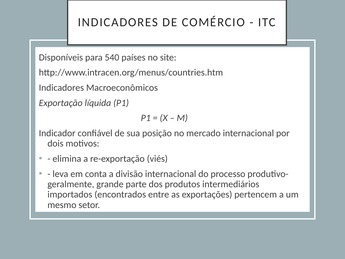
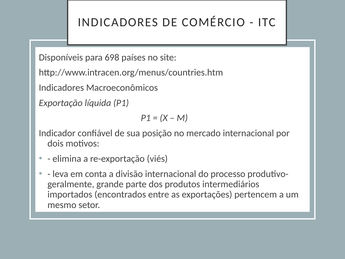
540: 540 -> 698 (112, 57)
